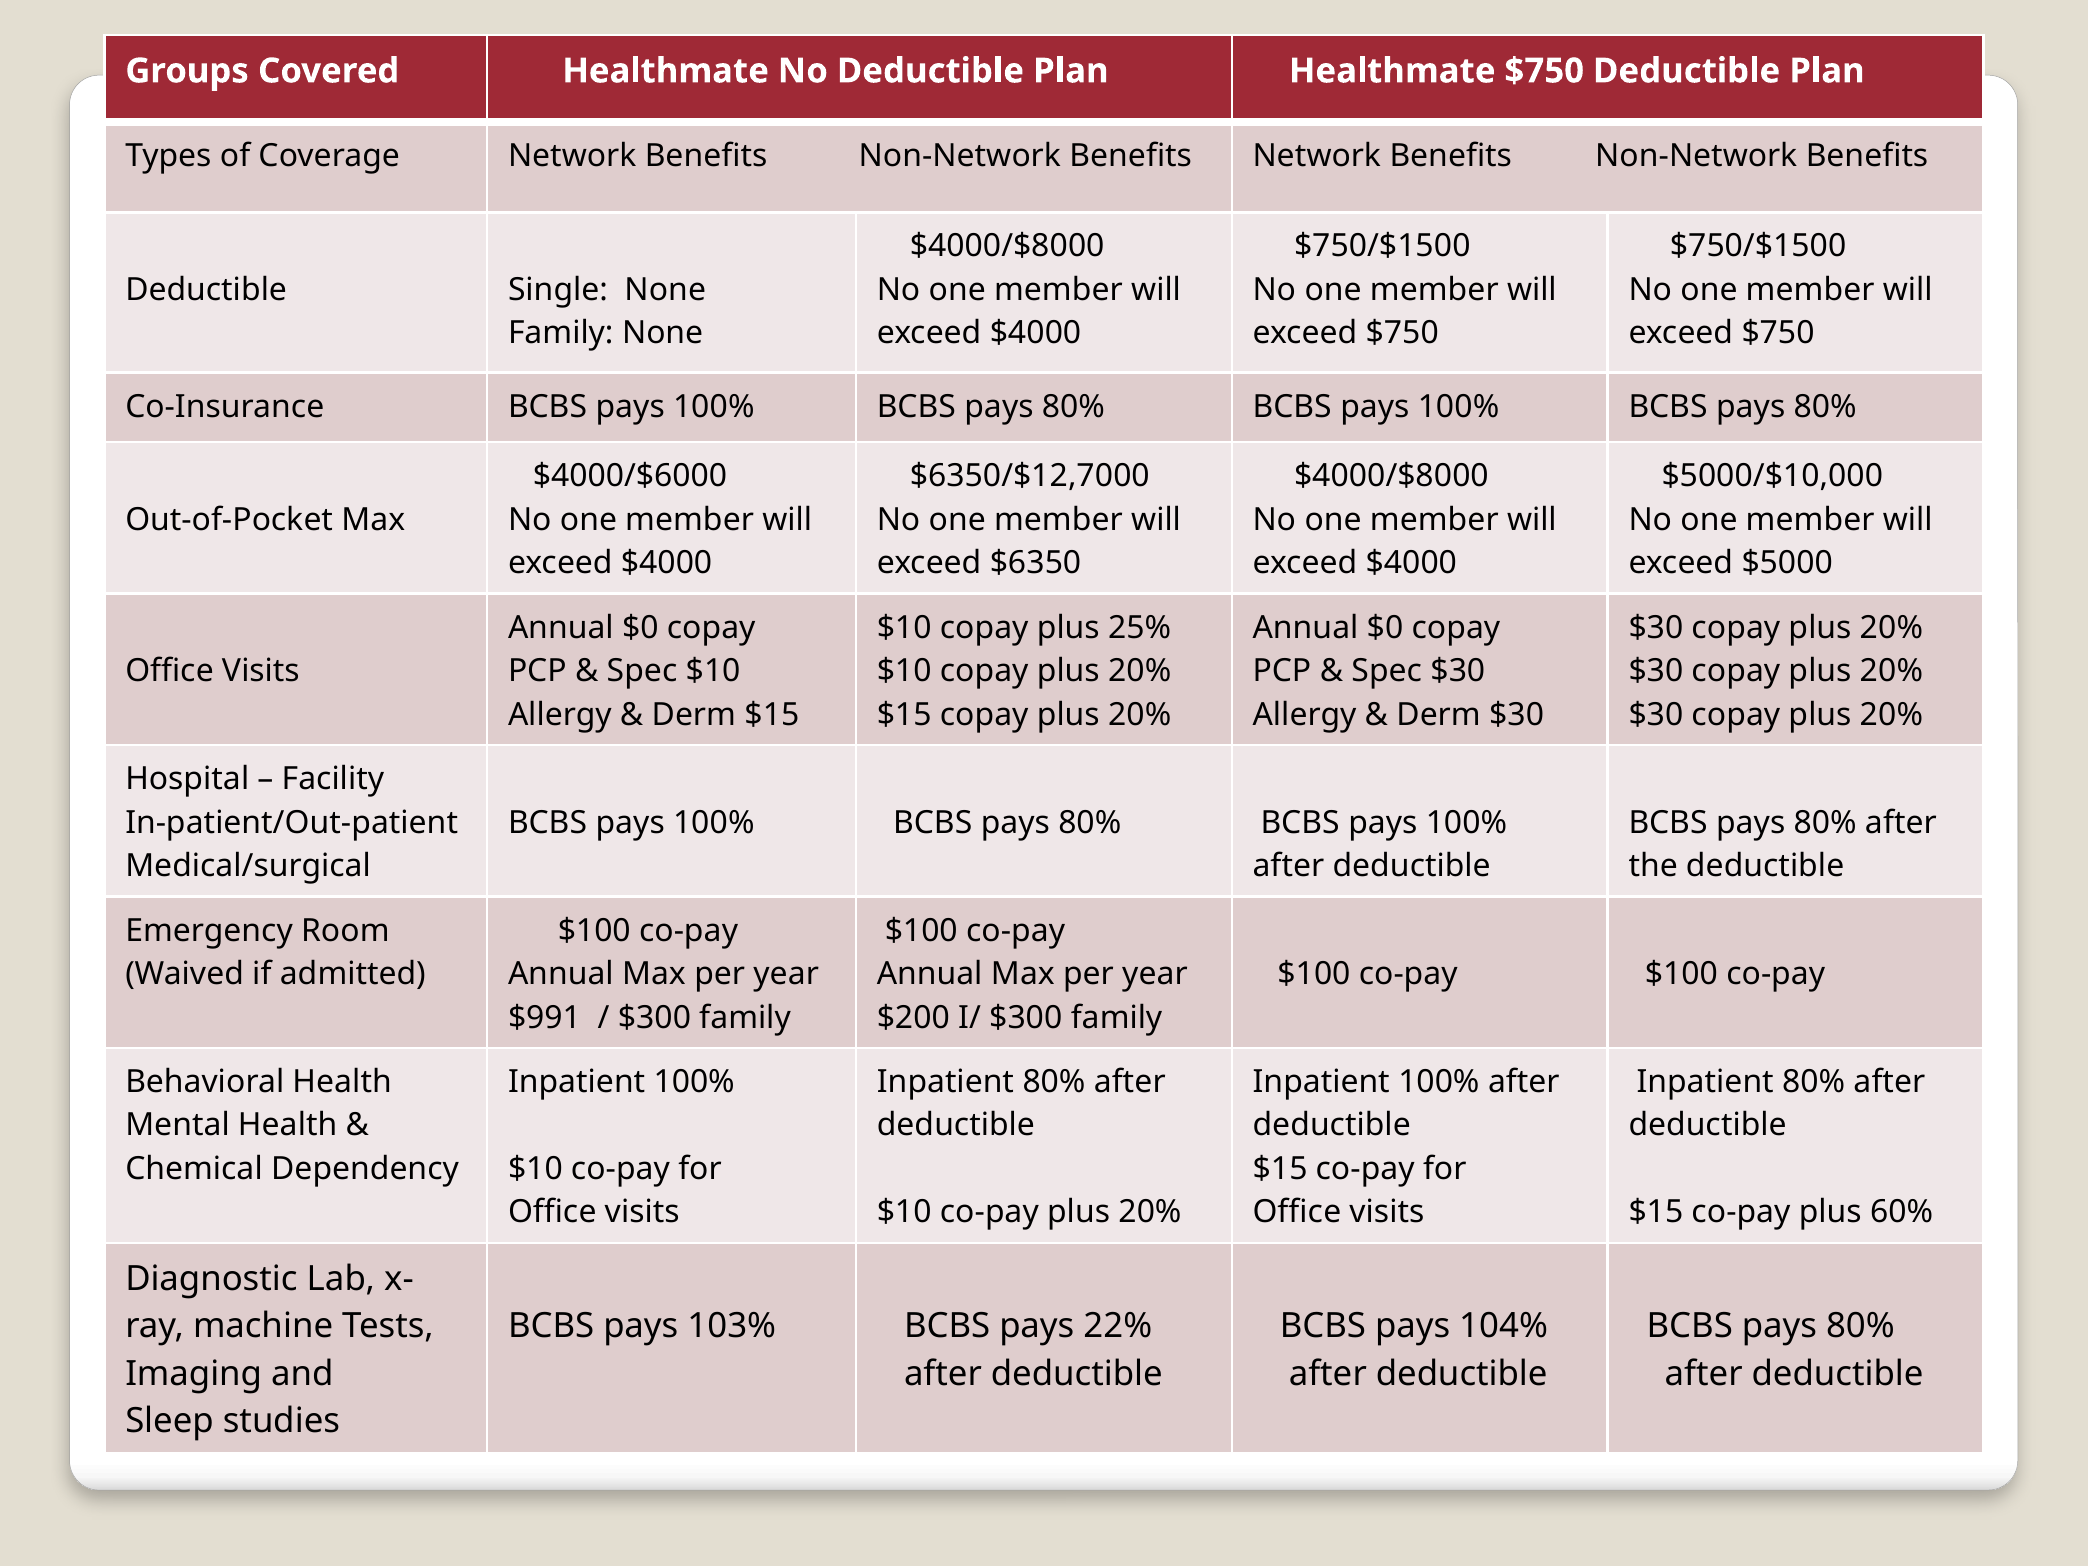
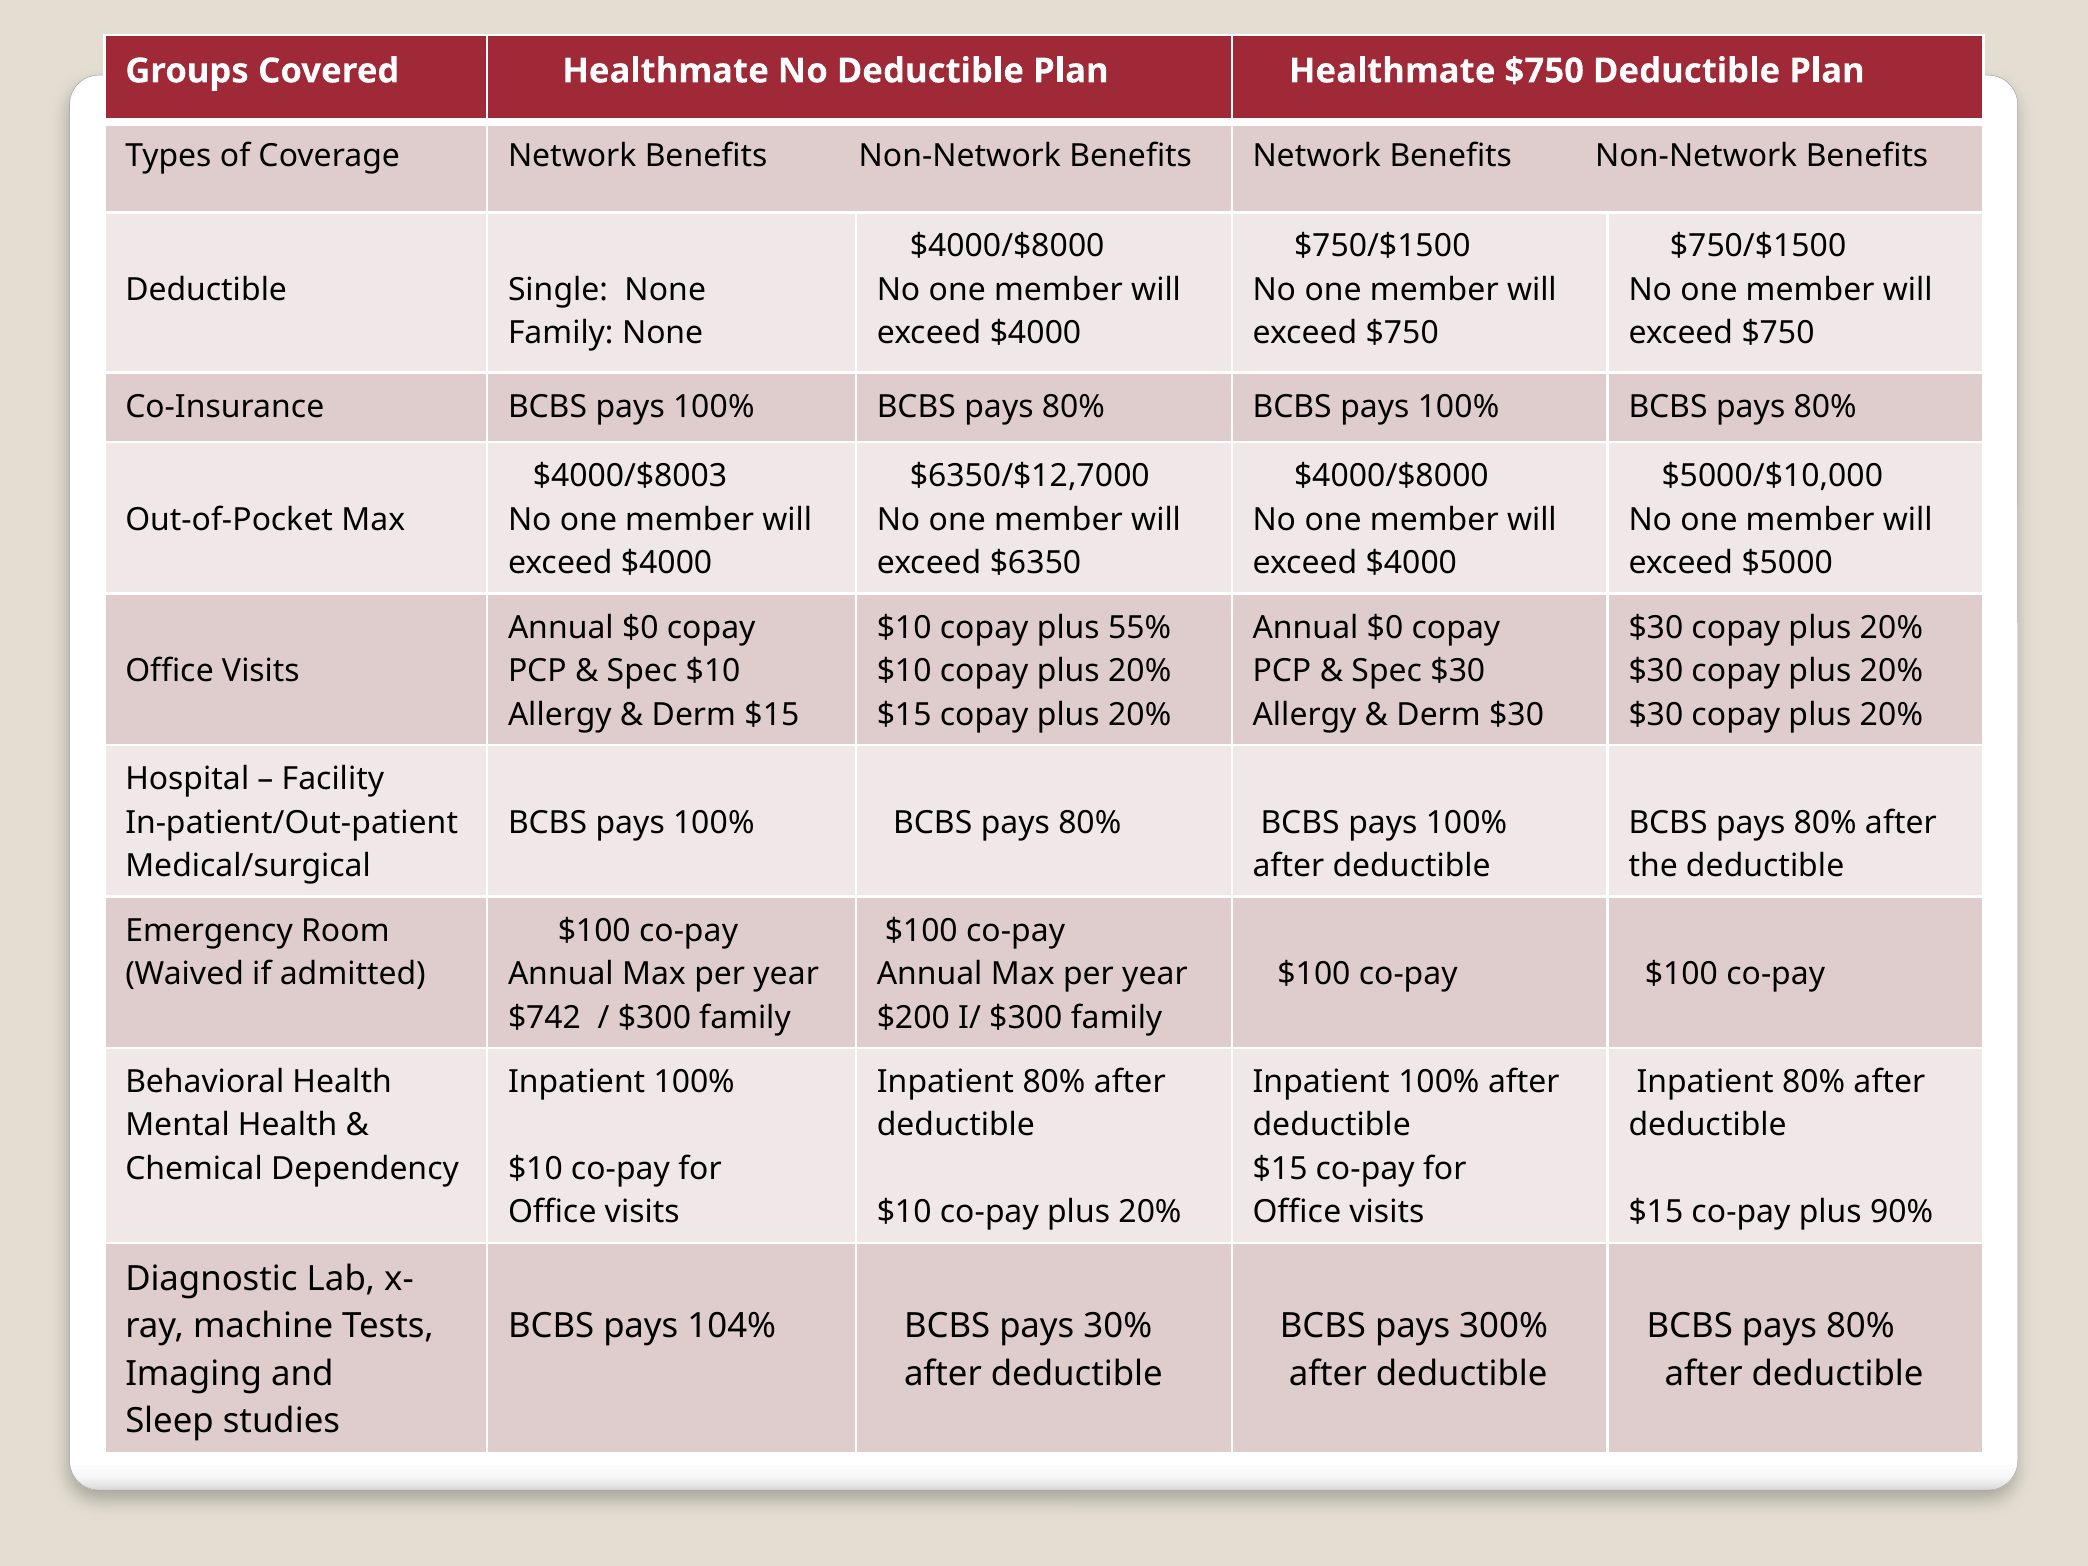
$4000/$6000: $4000/$6000 -> $4000/$8003 (630, 476)
25%: 25% -> 55% (1140, 628)
$991: $991 -> $742 (544, 1018)
60%: 60% -> 90% (1902, 1212)
103%: 103% -> 104% (732, 1326)
22%: 22% -> 30% (1118, 1326)
104%: 104% -> 300% (1504, 1326)
